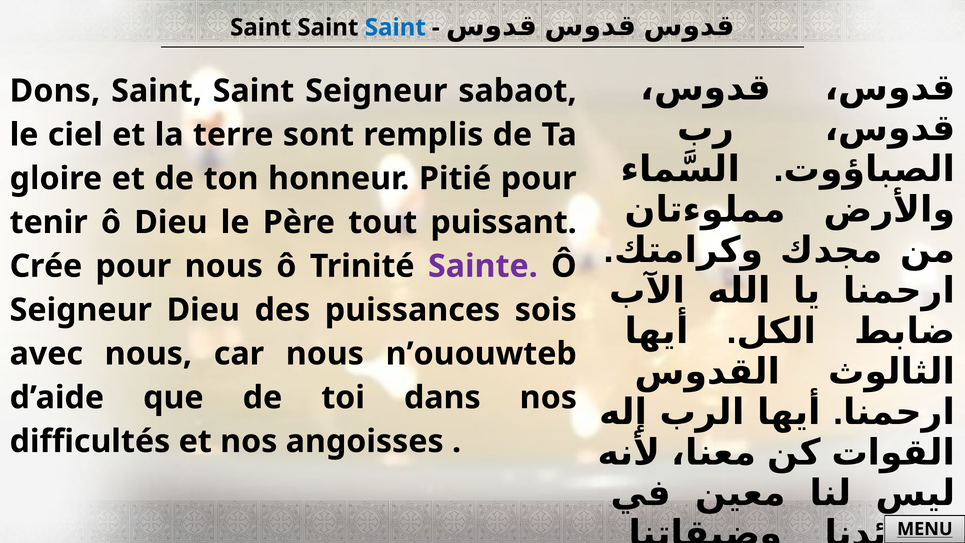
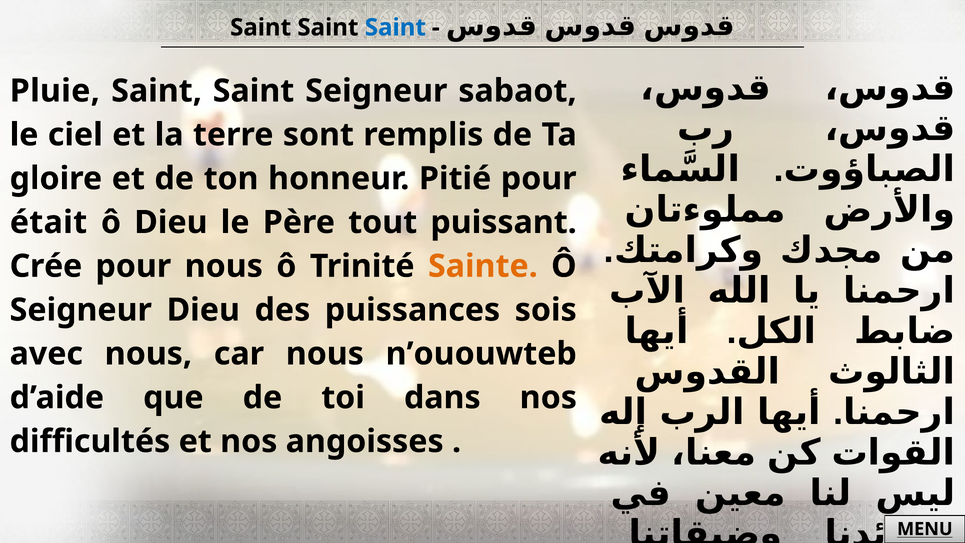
Dons: Dons -> Pluie (55, 91)
tenir: tenir -> était (48, 222)
Sainte colour: purple -> orange (483, 266)
